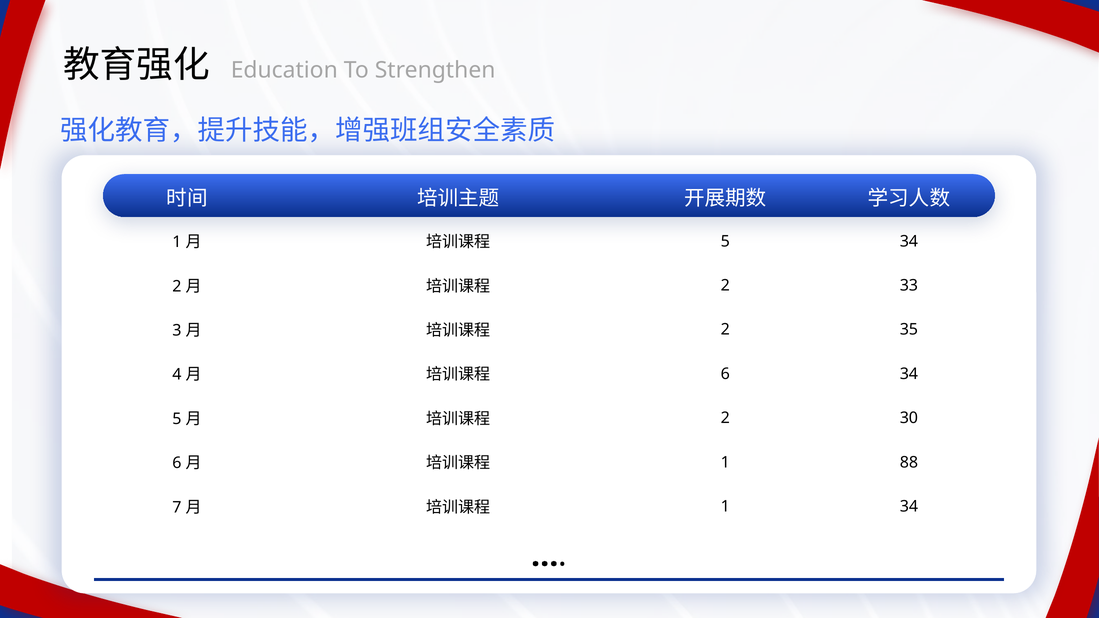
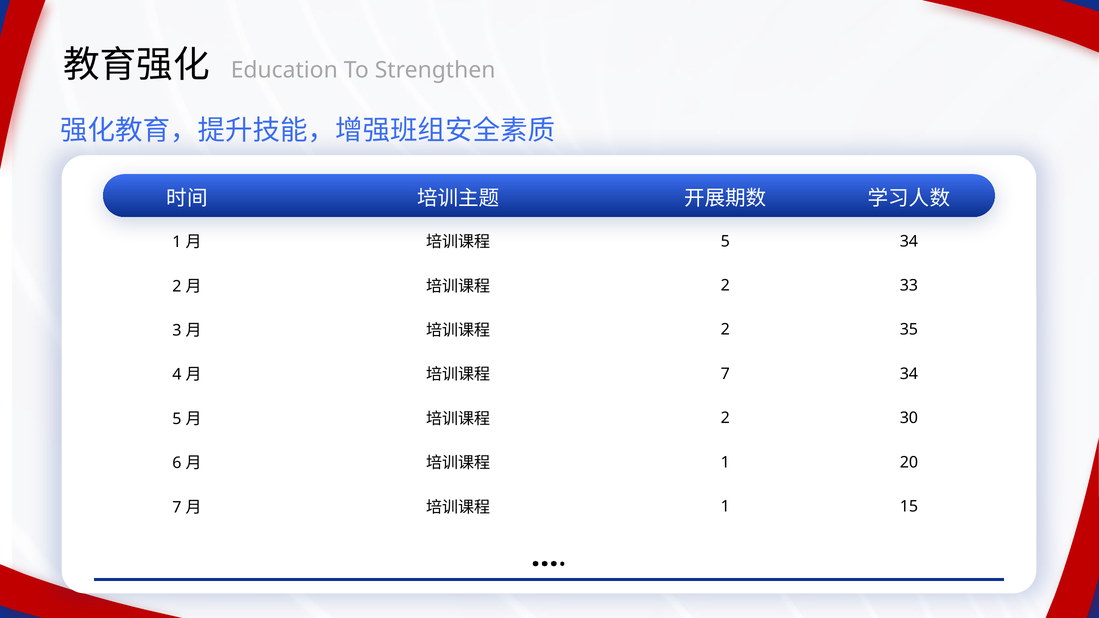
6: 6 -> 7 (725, 374)
88: 88 -> 20 (909, 462)
1 34: 34 -> 15 (909, 507)
